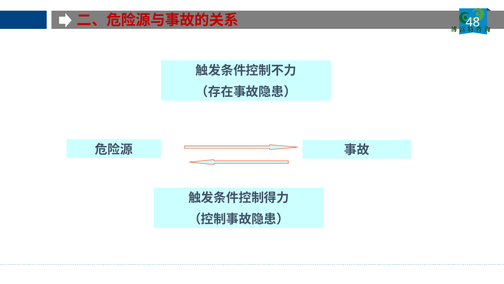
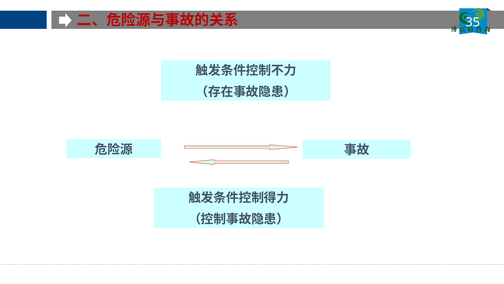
48: 48 -> 35 (473, 22)
